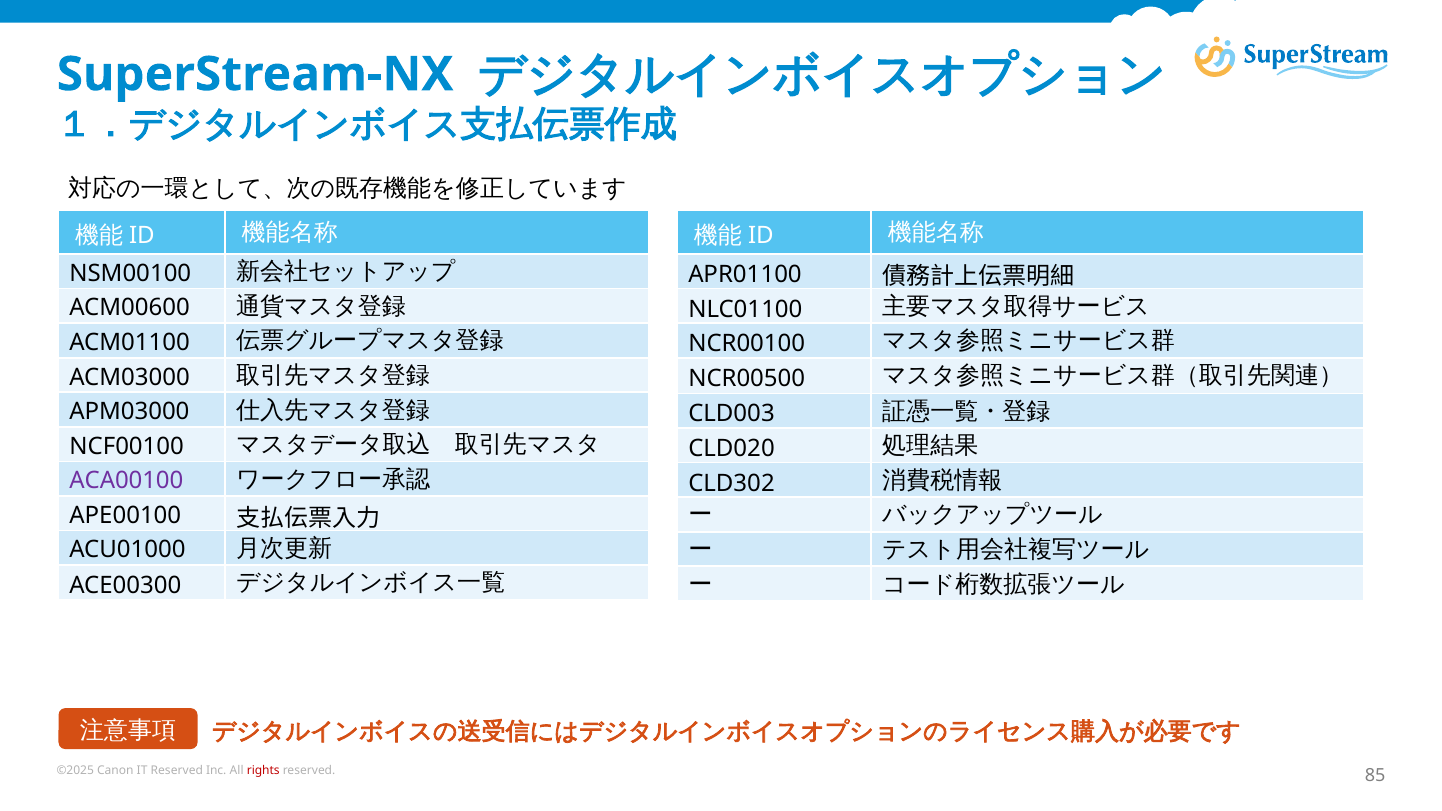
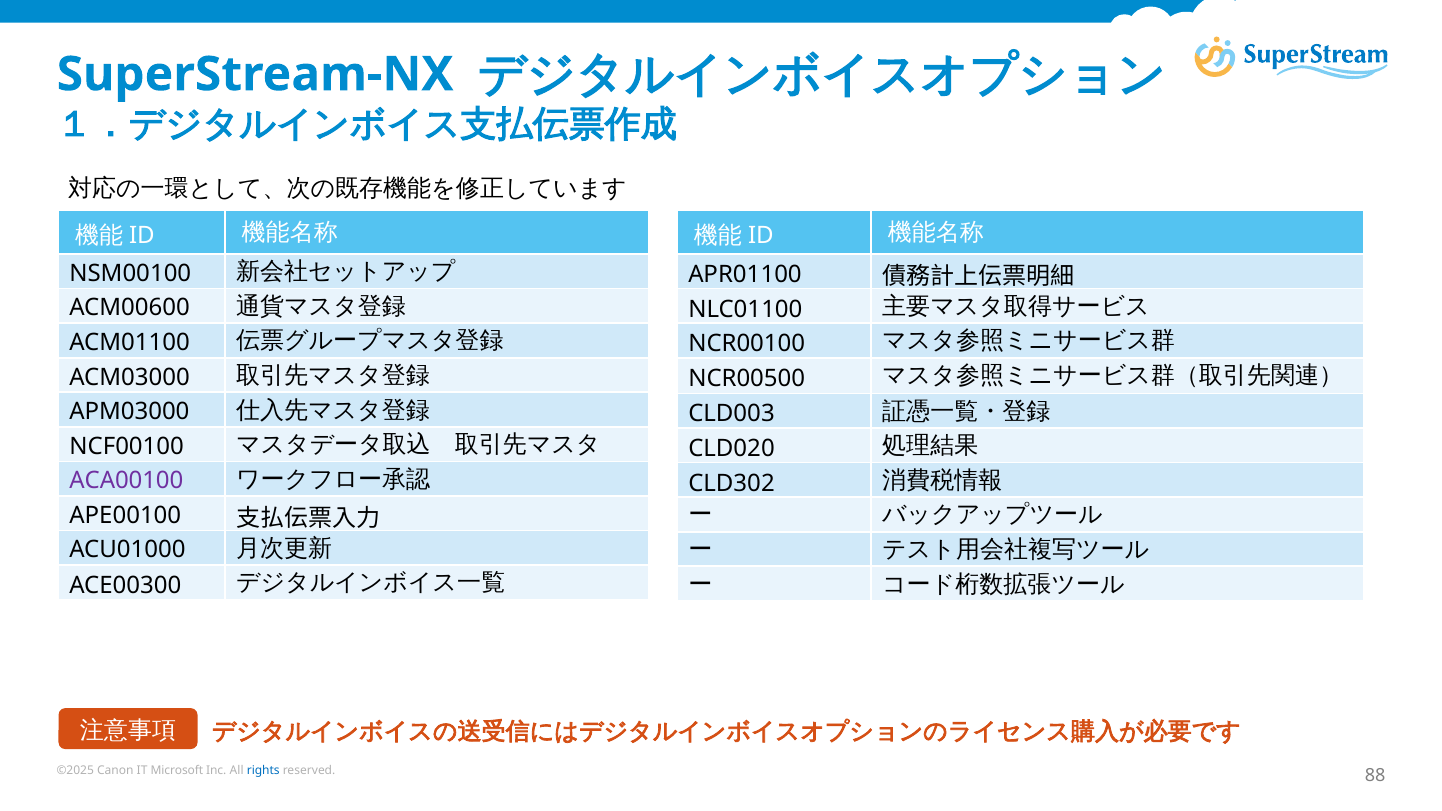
IT Reserved: Reserved -> Microsoft (177, 771)
rights colour: red -> blue (263, 771)
85: 85 -> 88 (1375, 775)
